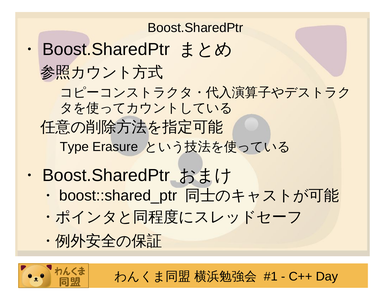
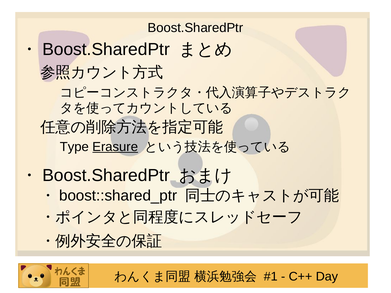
Erasure underline: none -> present (115, 147)
